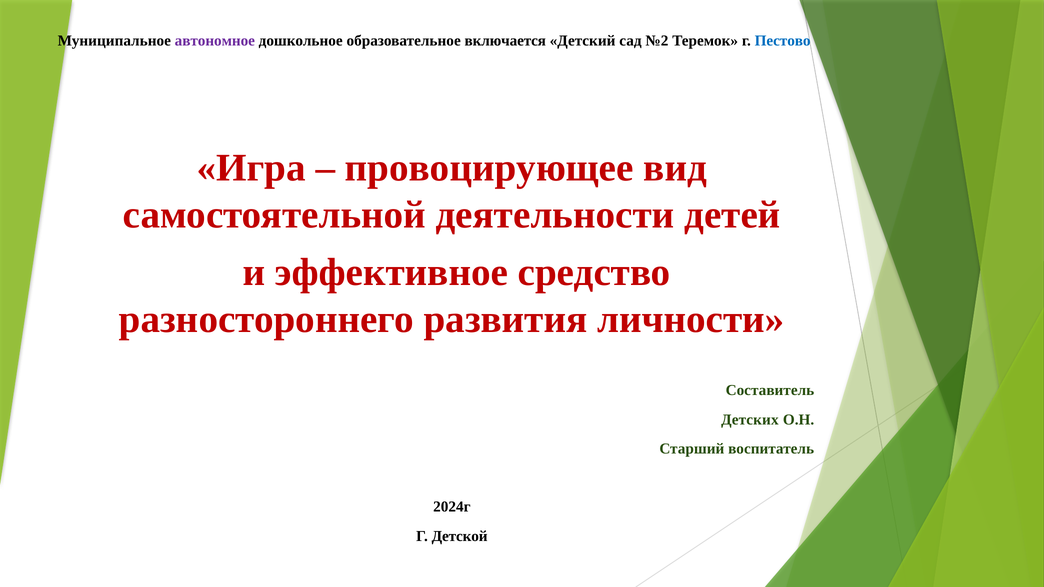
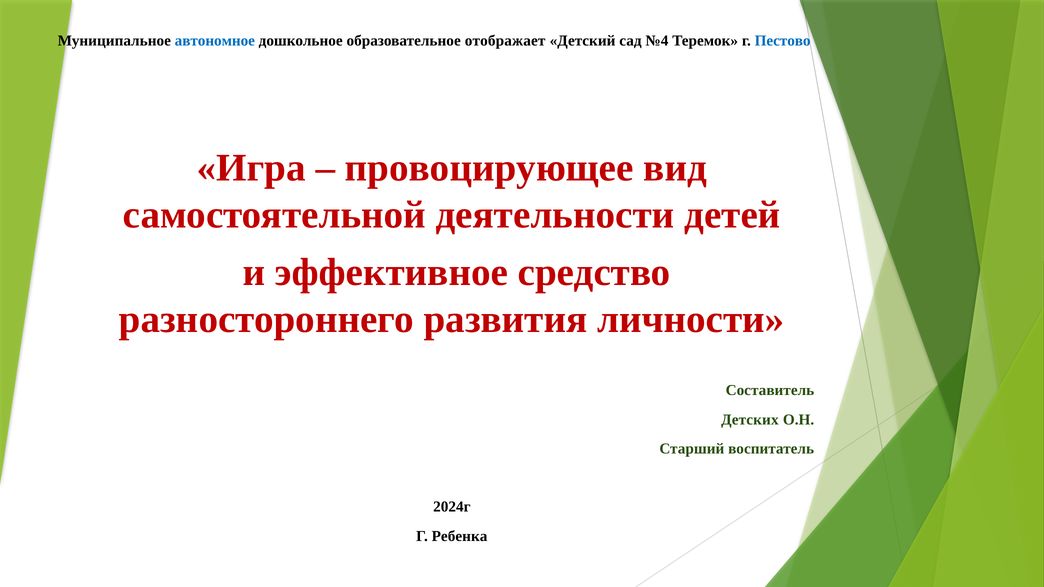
автономное colour: purple -> blue (215, 41)
включается: включается -> отображает (505, 41)
№2: №2 -> №4 (657, 41)
Детской: Детской -> Ребенка (460, 536)
